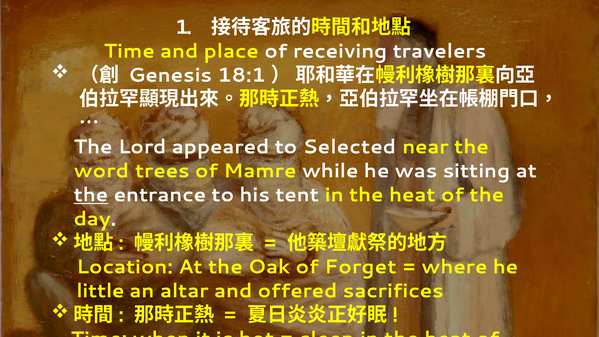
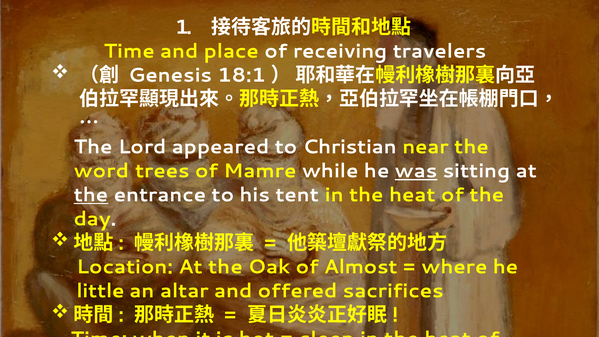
Selected: Selected -> Christian (350, 147)
was underline: none -> present (416, 171)
Forget: Forget -> Almost (361, 267)
